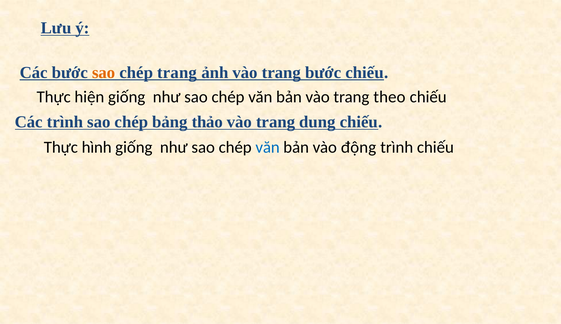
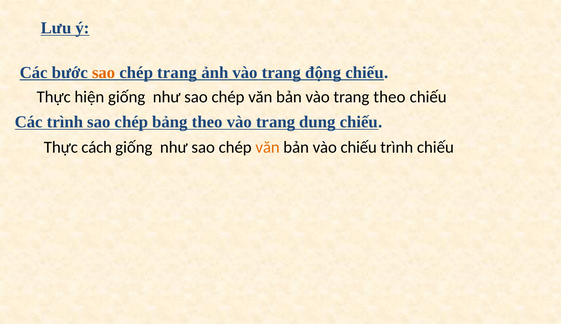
trang bước: bước -> động (323, 72)
bảng thảo: thảo -> theo (207, 122)
hình: hình -> cách (97, 147)
văn colour: blue -> orange (268, 147)
vào động: động -> chiếu (359, 147)
